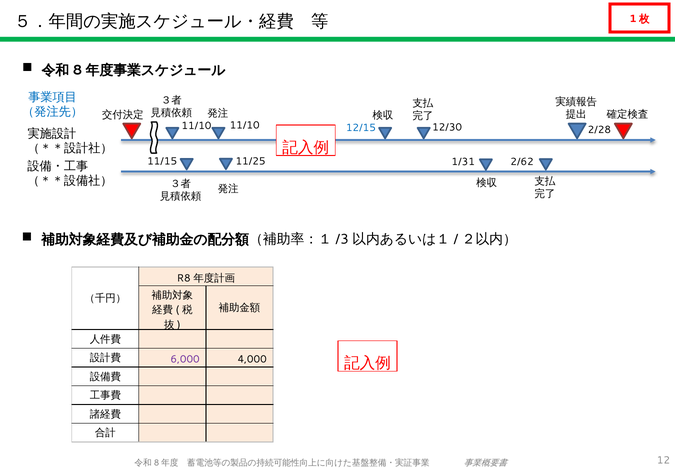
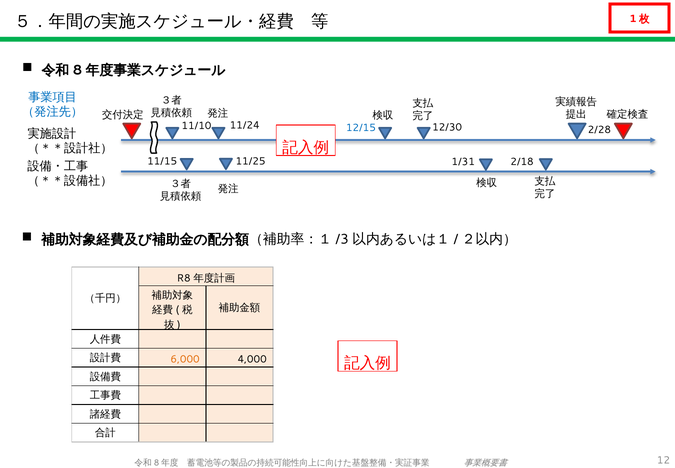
11/10: 11/10 -> 11/24 (245, 125)
2/62: 2/62 -> 2/18 (522, 162)
6,000 colour: purple -> orange (185, 359)
